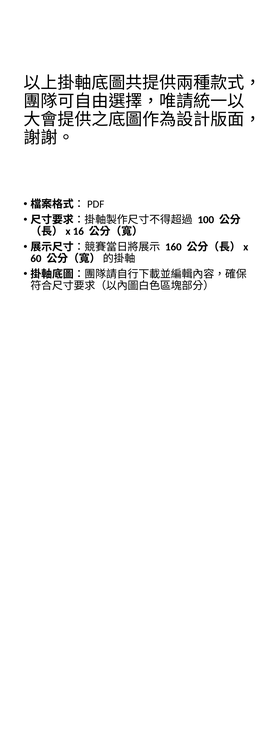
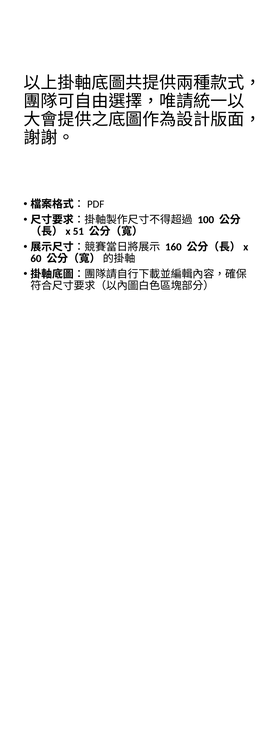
16: 16 -> 51 (78, 232)
